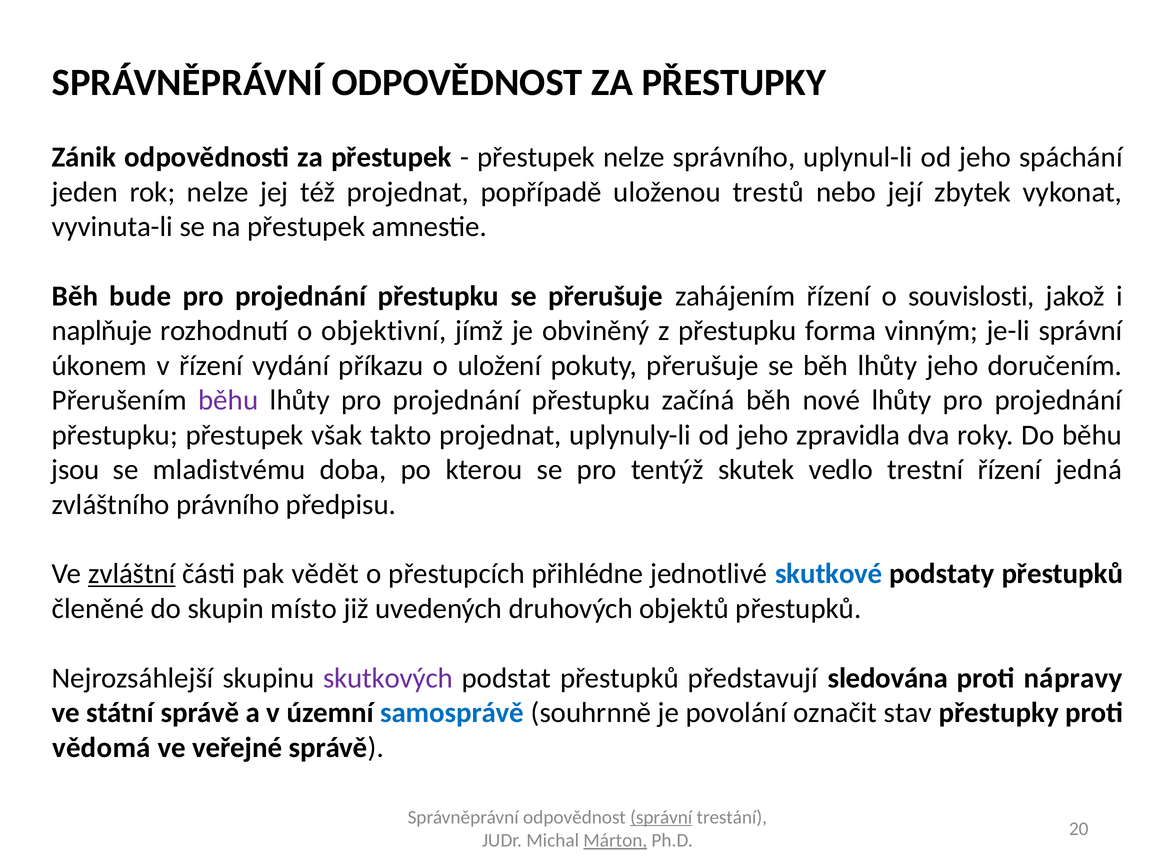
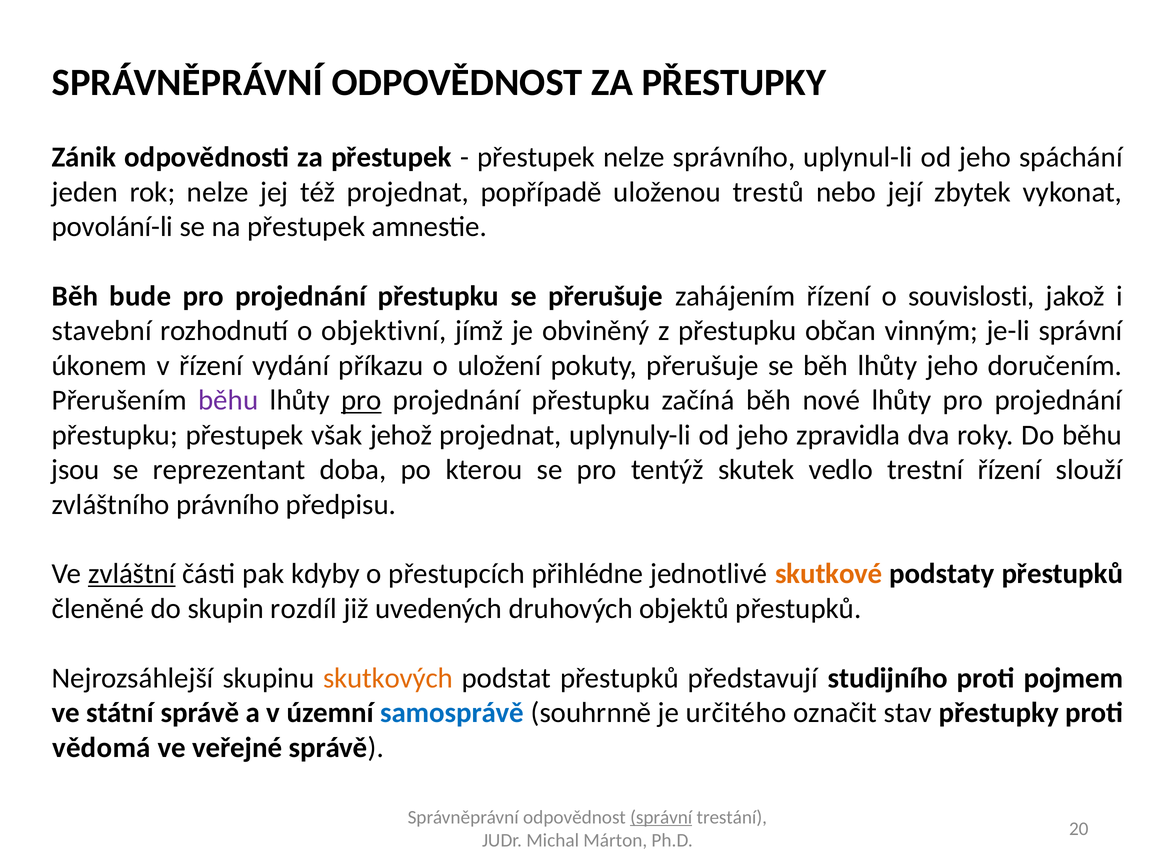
vyvinuta-li: vyvinuta-li -> povolání-li (112, 227)
naplňuje: naplňuje -> stavební (102, 331)
forma: forma -> občan (841, 331)
pro underline: none -> present (361, 401)
takto: takto -> jehož (401, 435)
mladistvému: mladistvému -> reprezentant (229, 470)
jedná: jedná -> slouží (1089, 470)
vědět: vědět -> kdyby (325, 574)
skutkové colour: blue -> orange (829, 574)
místo: místo -> rozdíl (304, 609)
skutkových colour: purple -> orange (388, 678)
sledována: sledována -> studijního (888, 678)
nápravy: nápravy -> pojmem (1073, 678)
povolání: povolání -> určitého (736, 713)
Márton underline: present -> none (615, 841)
